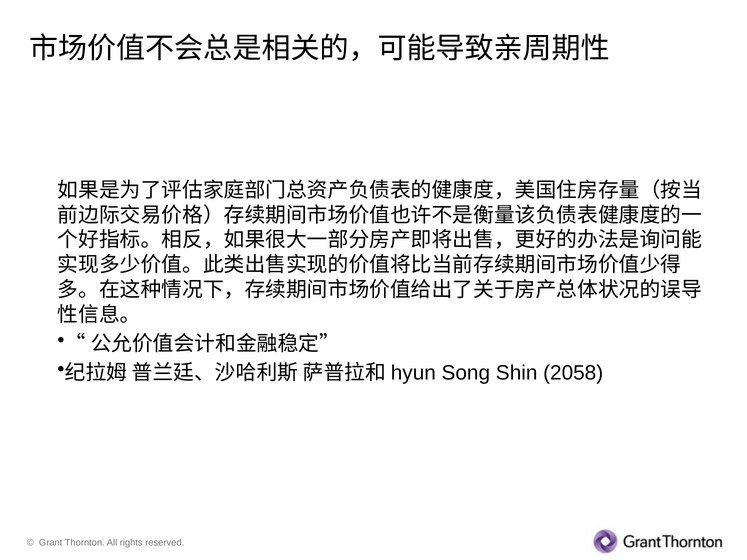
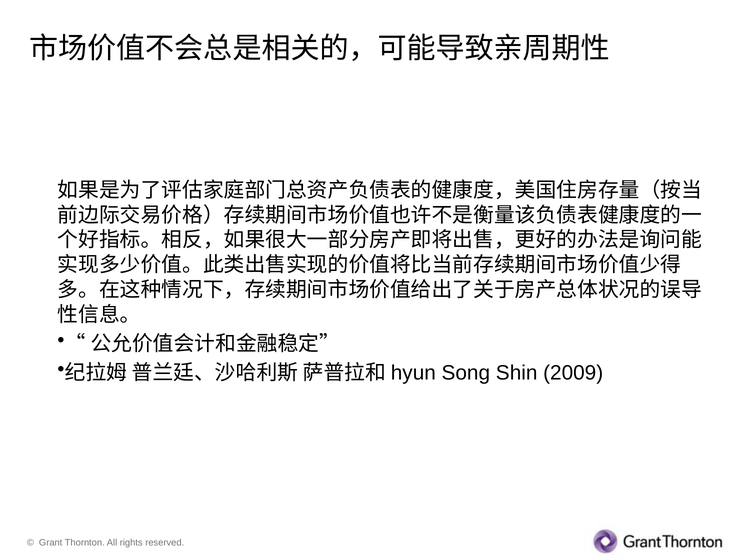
2058: 2058 -> 2009 (573, 373)
